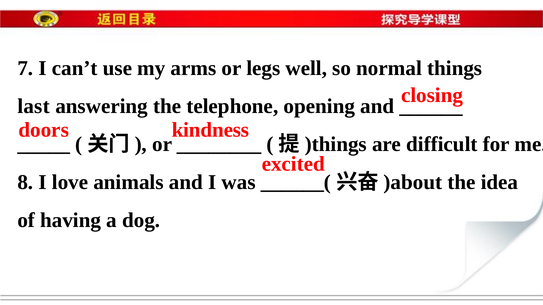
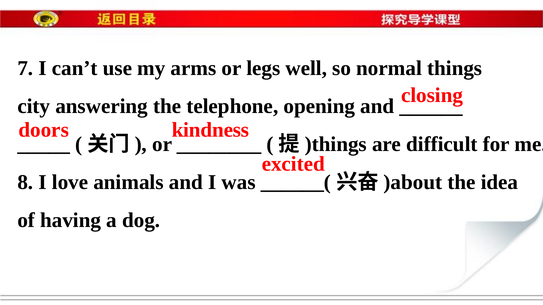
last: last -> city (34, 106)
